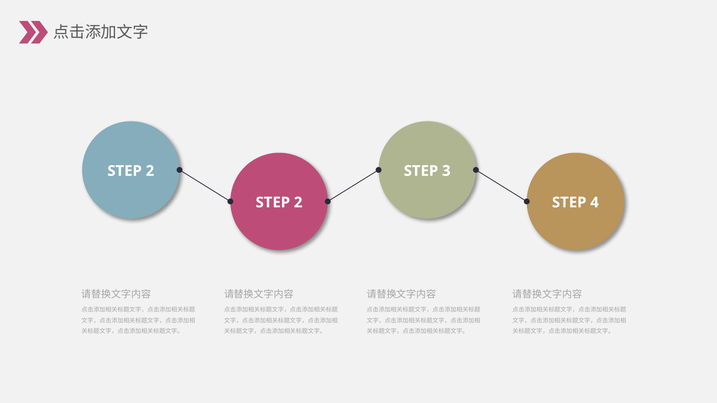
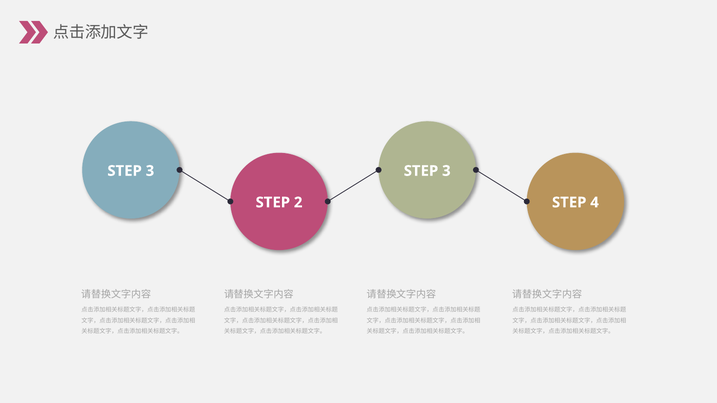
2: 2 -> 3 (150, 171)
